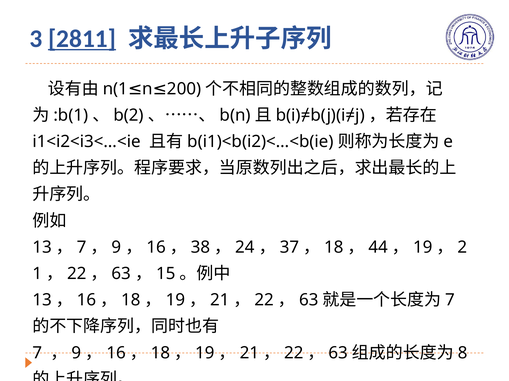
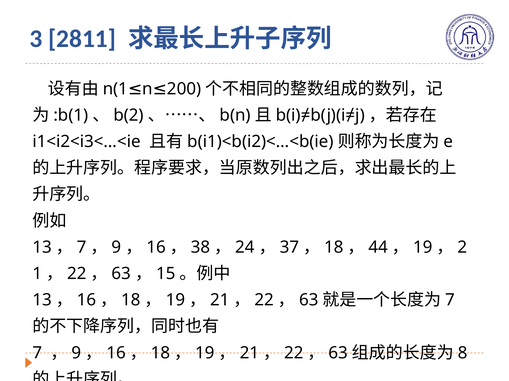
2811 underline: present -> none (82, 39)
